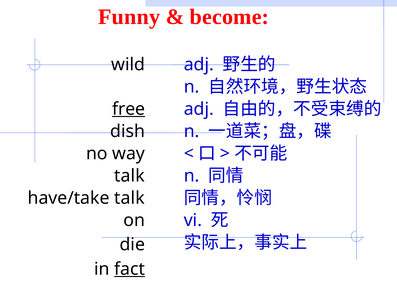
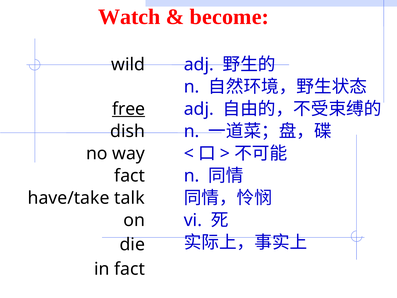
Funny: Funny -> Watch (129, 17)
talk: talk -> fact (130, 176)
fact underline: present -> none (130, 269)
